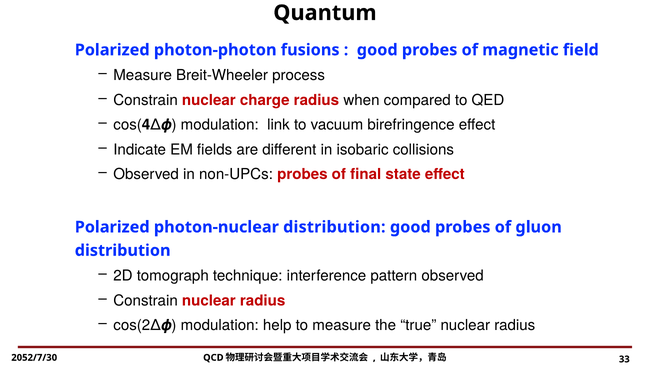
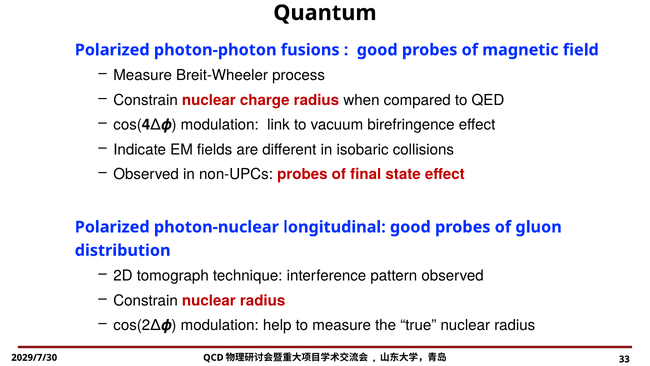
photon-nuclear distribution: distribution -> longitudinal (334, 227)
2052/7/30: 2052/7/30 -> 2029/7/30 (34, 357)
